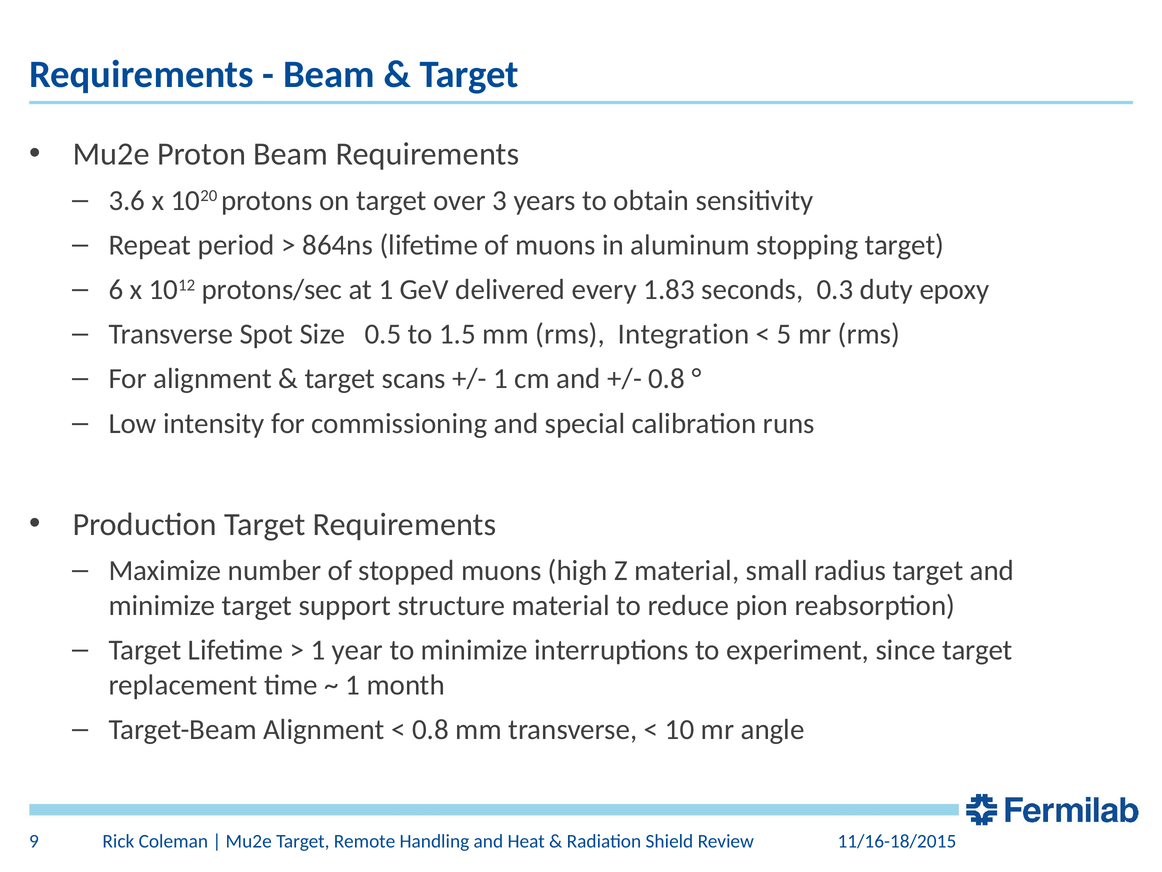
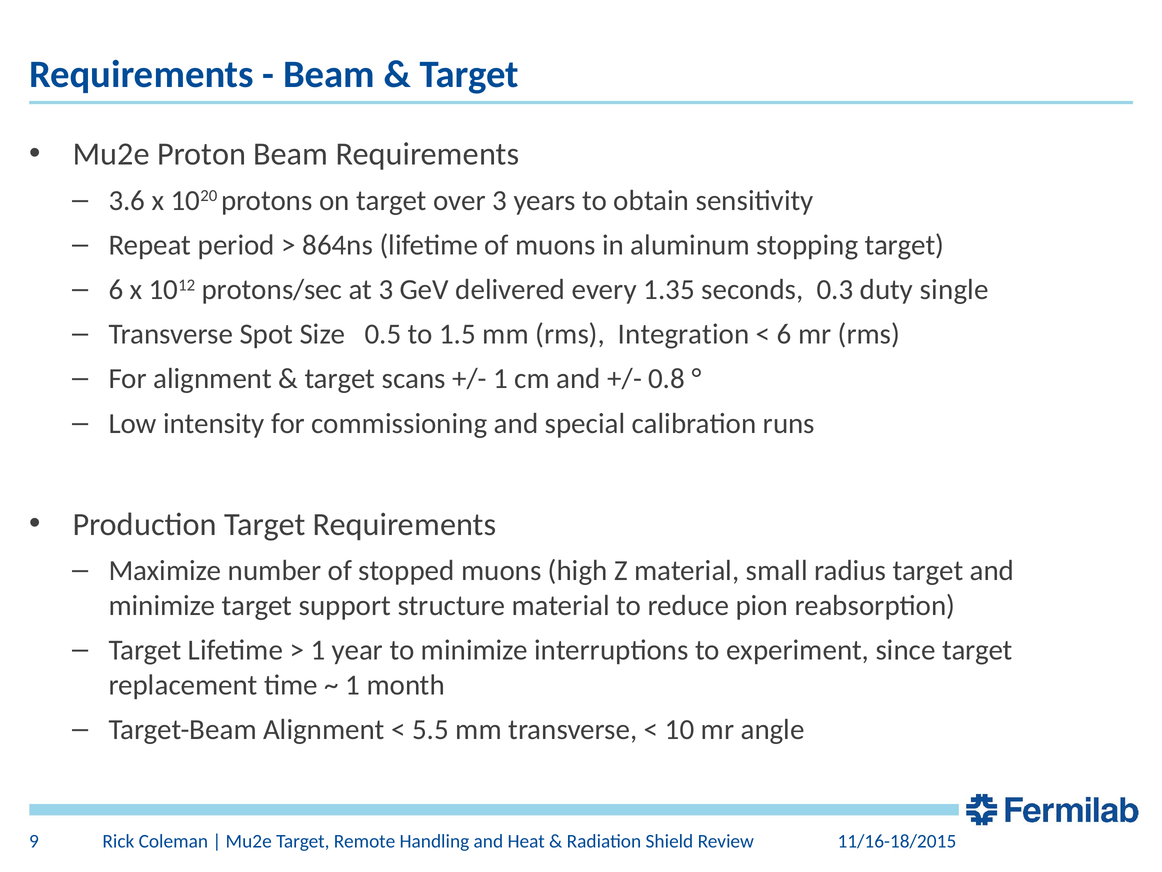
at 1: 1 -> 3 (386, 290)
1.83: 1.83 -> 1.35 (669, 290)
epoxy: epoxy -> single (954, 290)
5: 5 -> 6 (784, 334)
0.8: 0.8 -> 5.5 (430, 729)
